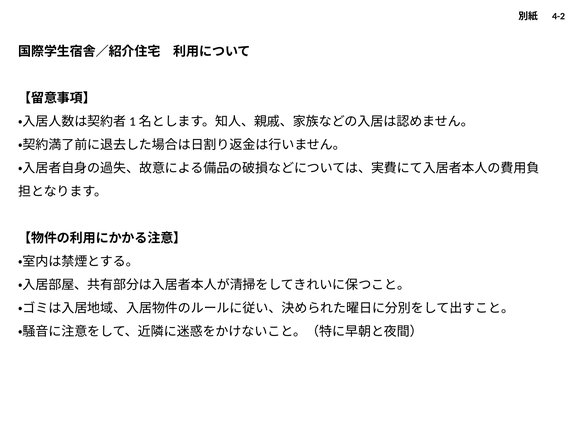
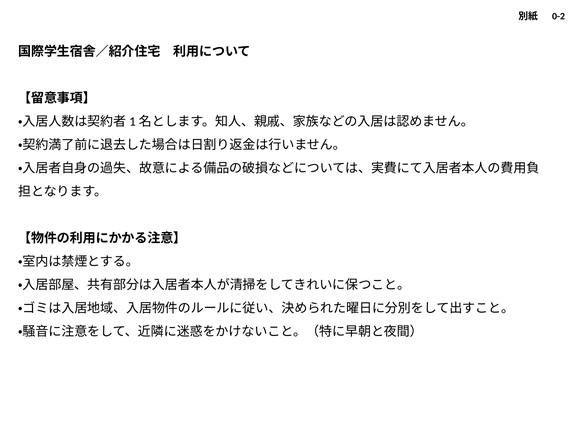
4-2: 4-2 -> 0-2 (559, 16)
